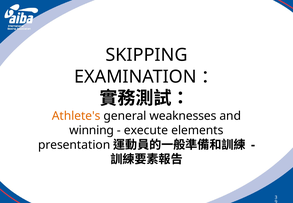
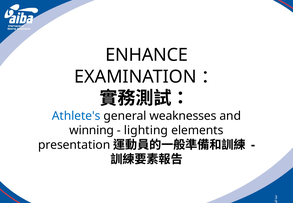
SKIPPING: SKIPPING -> ENHANCE (147, 55)
Athlete's colour: orange -> blue (76, 116)
execute: execute -> lighting (146, 130)
